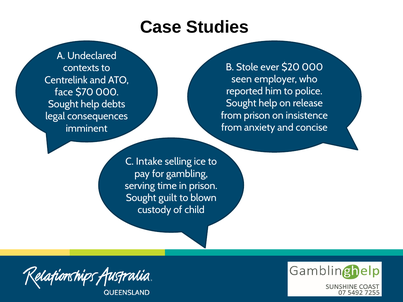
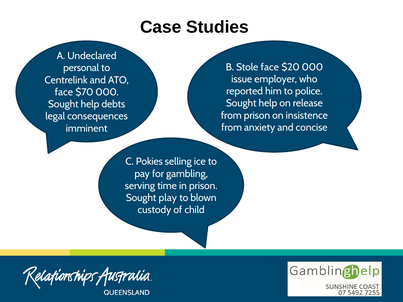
Stole ever: ever -> face (270, 67)
contexts: contexts -> personal (81, 68)
seen: seen -> issue (242, 79)
Intake: Intake -> Pokies (149, 162)
guilt: guilt -> play (168, 198)
